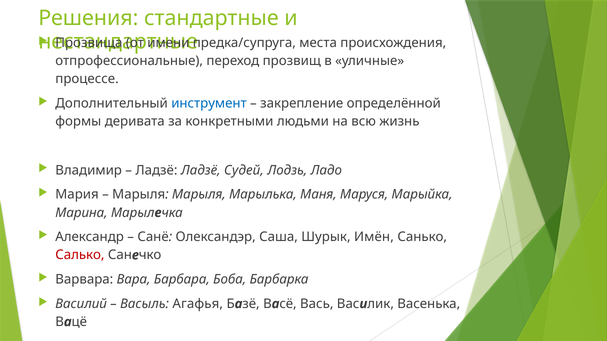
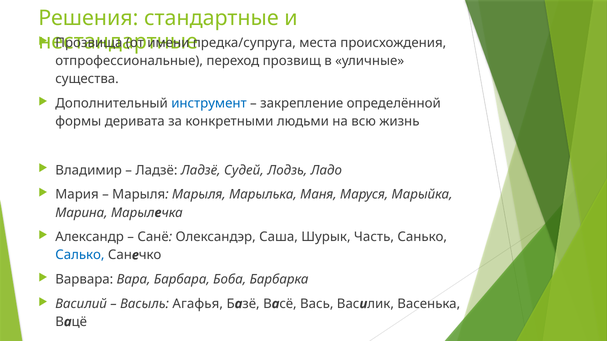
процессе: процессе -> существа (87, 79)
Имён: Имён -> Часть (374, 237)
Салько colour: red -> blue (80, 255)
